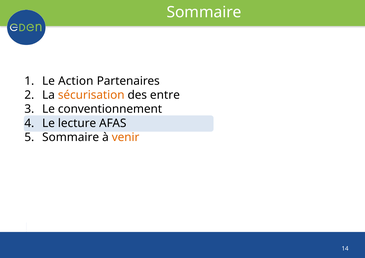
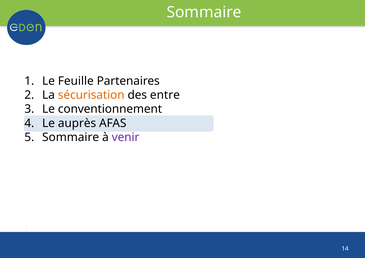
Action: Action -> Feuille (76, 81)
lecture: lecture -> auprès (77, 123)
venir colour: orange -> purple (126, 137)
